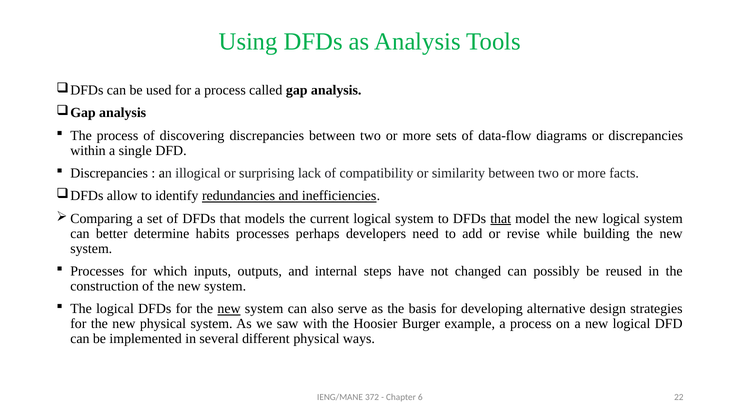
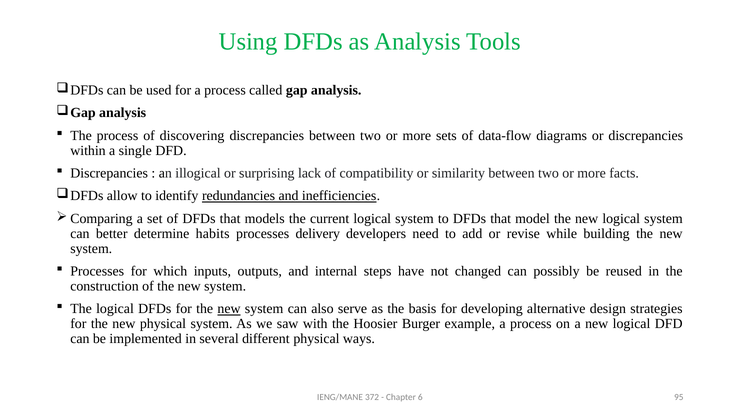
that underline: present -> none (501, 219)
perhaps: perhaps -> delivery (318, 234)
22: 22 -> 95 (679, 397)
